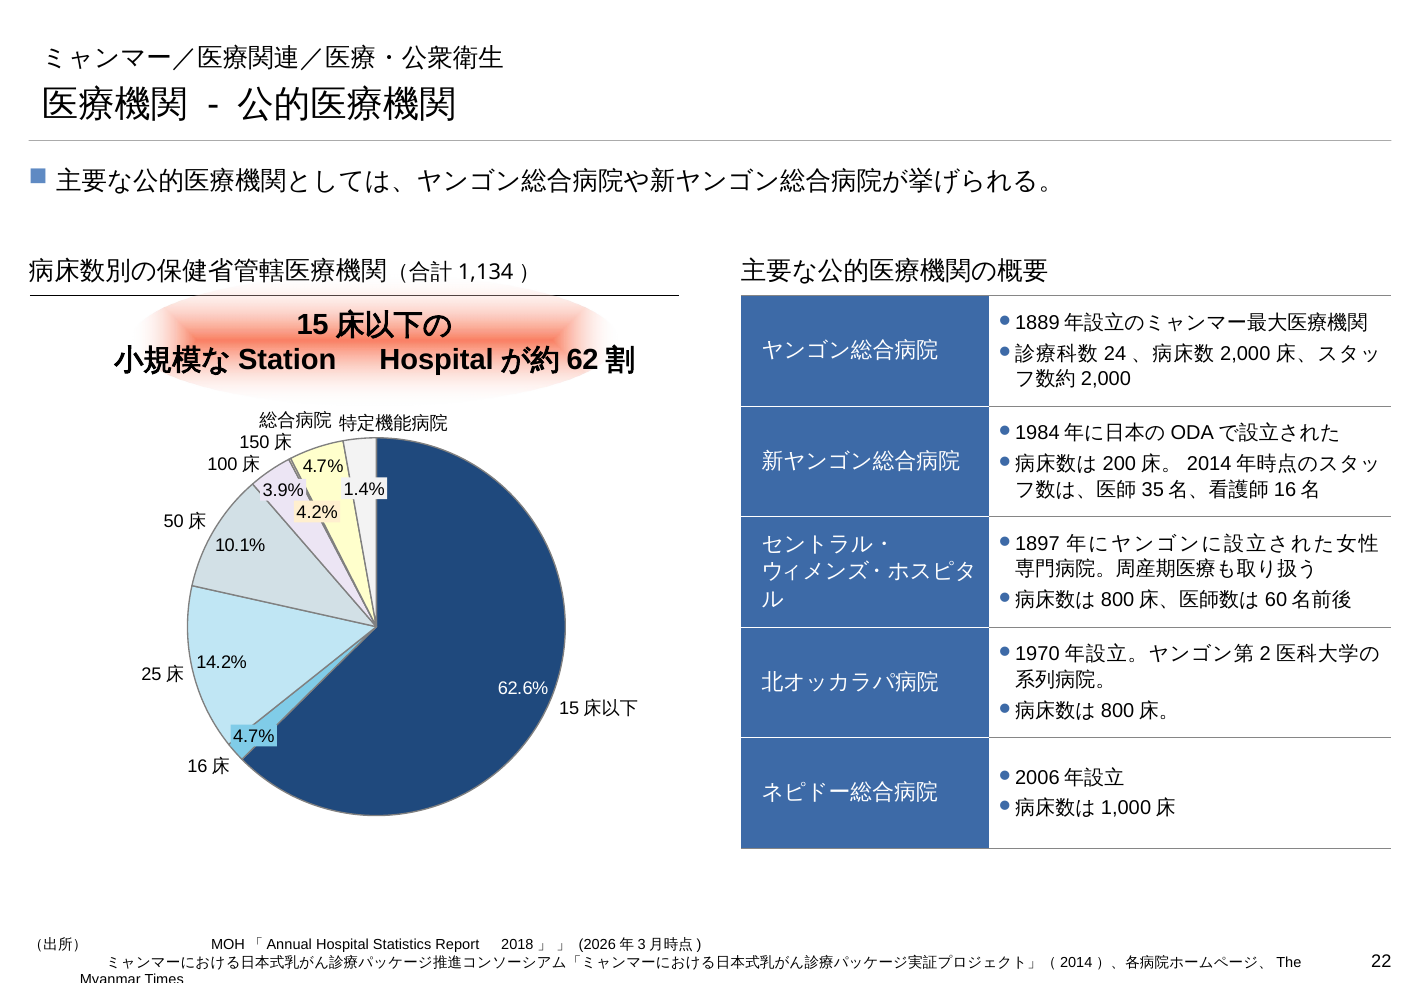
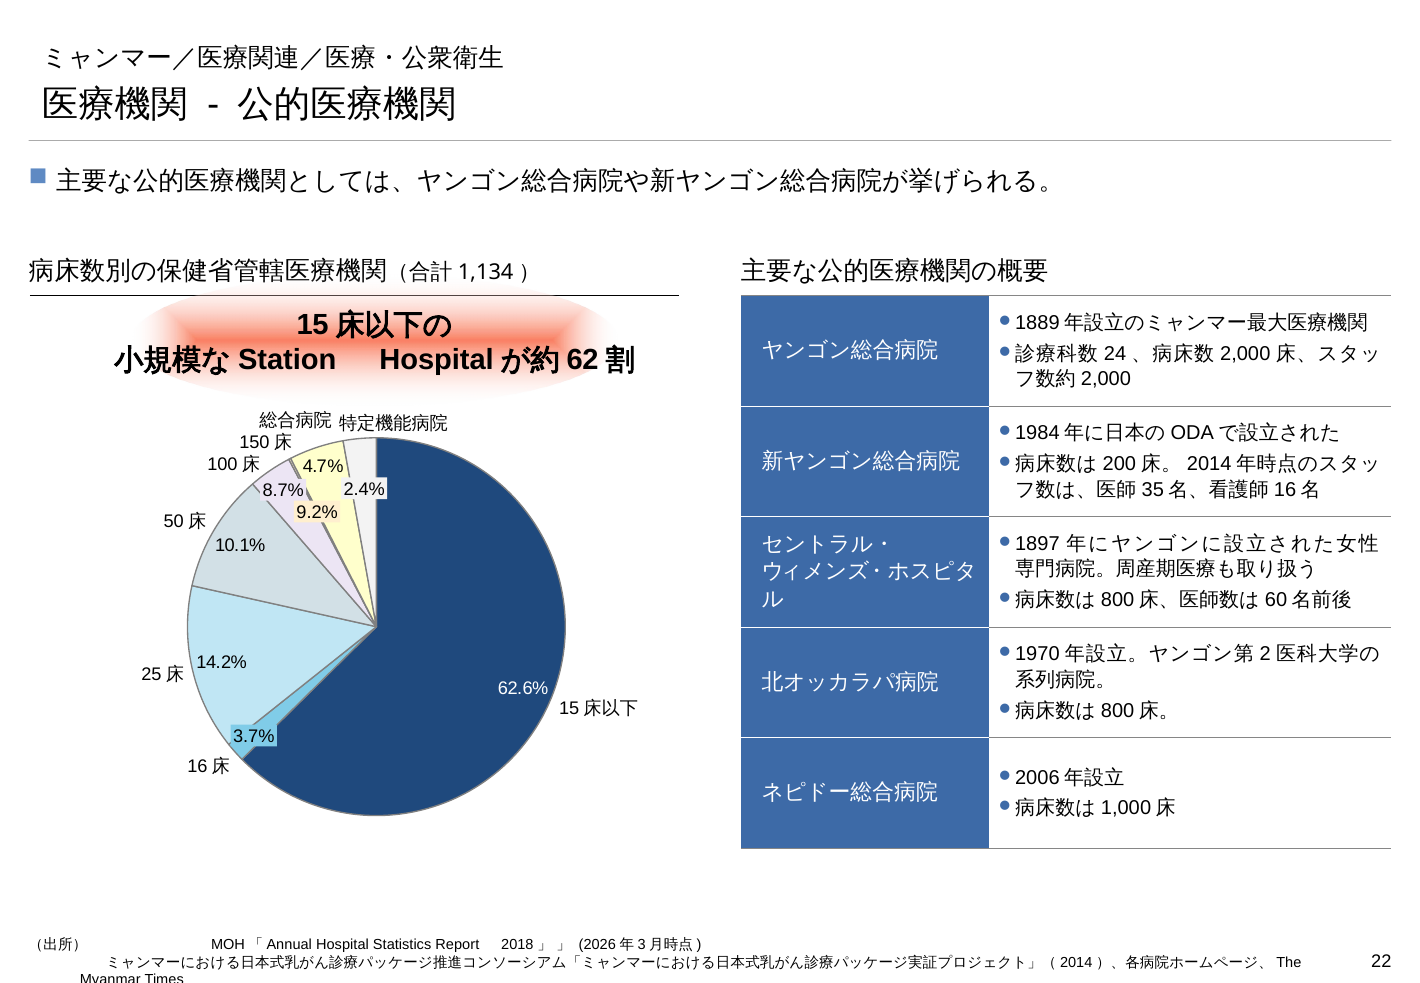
1.4%: 1.4% -> 2.4% (364, 490)
3.9%: 3.9% -> 8.7% (283, 491)
4.2%: 4.2% -> 9.2% (317, 513)
4.7%: 4.7% -> 3.7% (254, 737)
